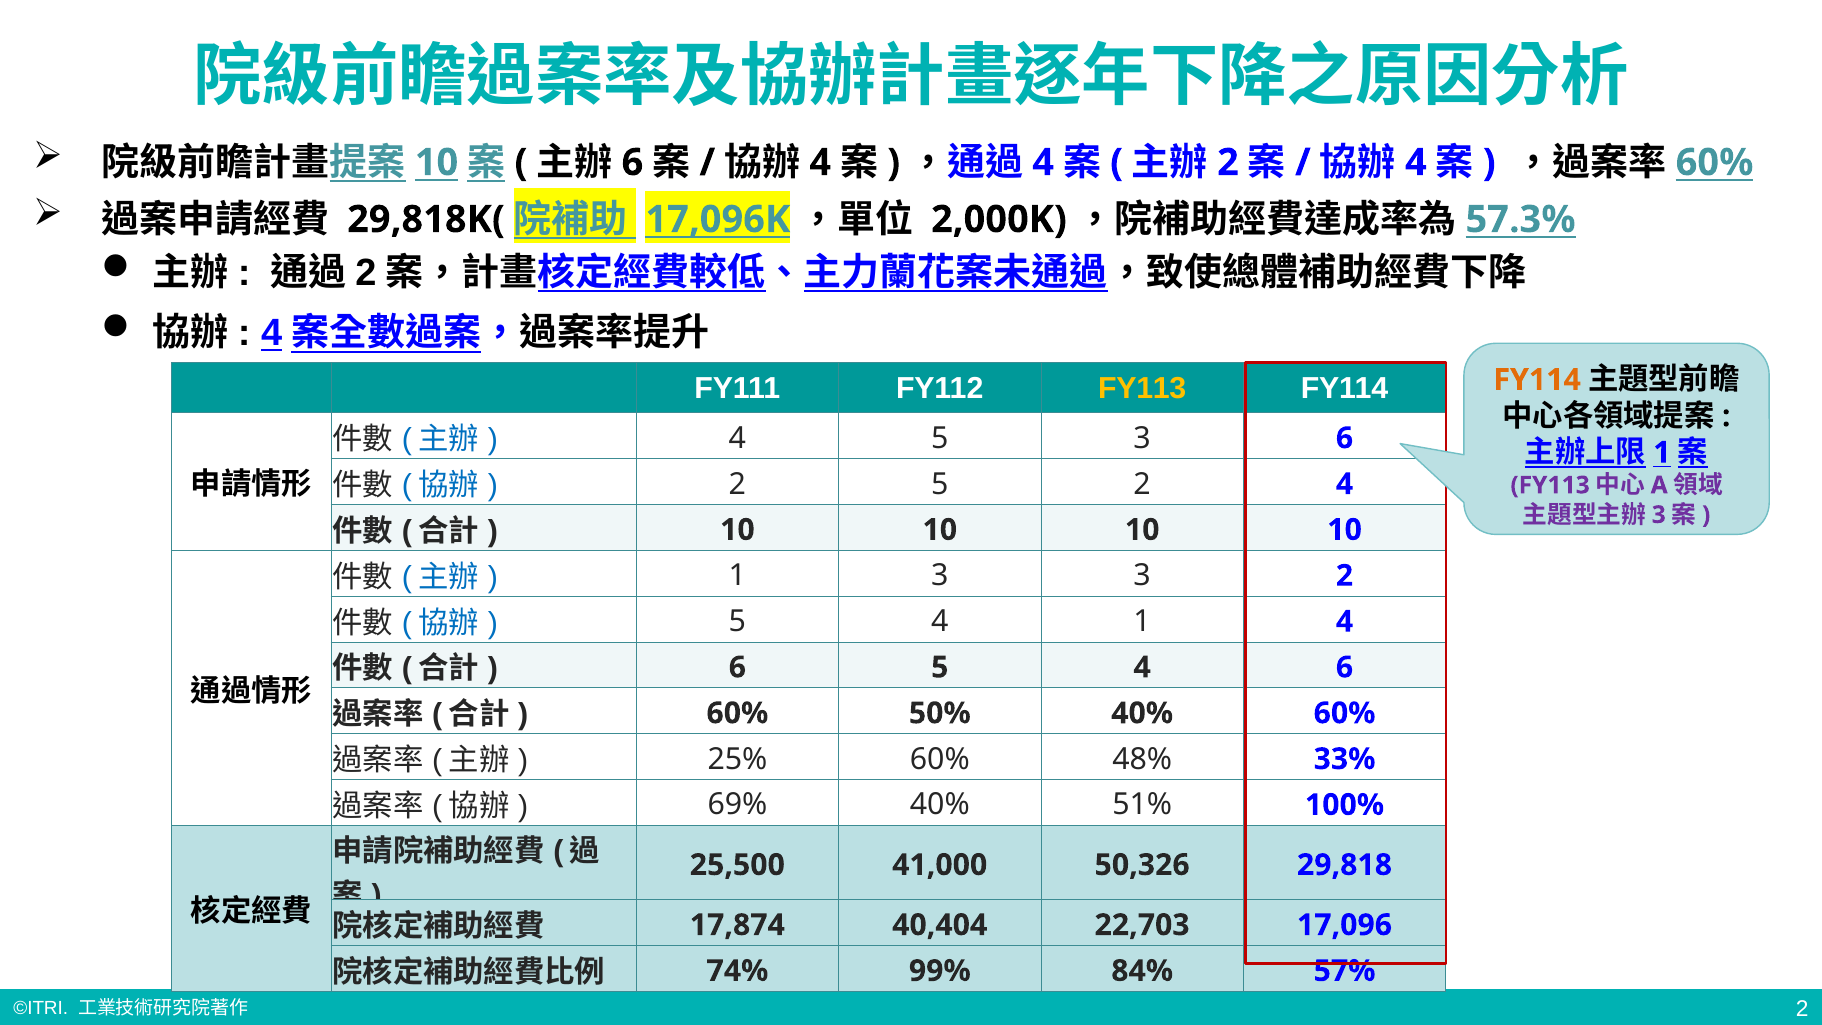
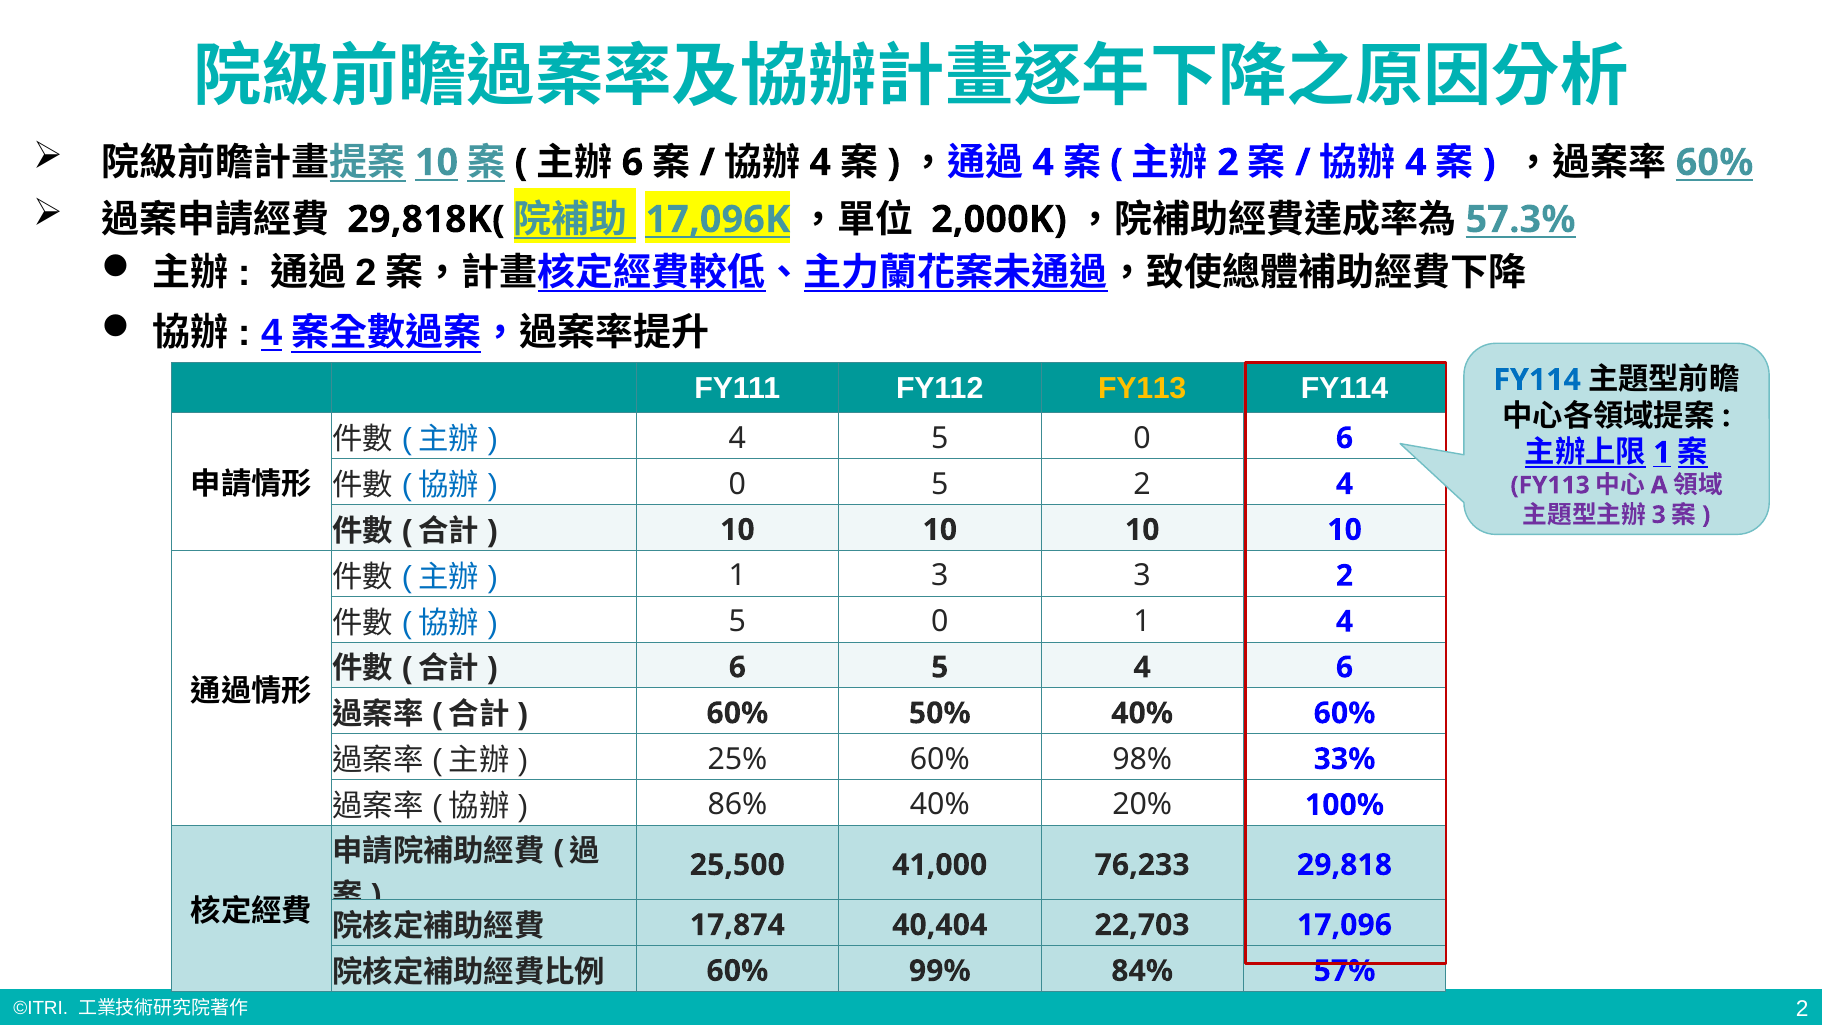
FY114 colour: orange -> blue (1537, 380)
4 5 3: 3 -> 0 (1142, 438)
2: 2 -> 0 (737, 484)
4: 4 -> 0 (940, 621)
48%: 48% -> 98% (1142, 759)
69%: 69% -> 86% (737, 805)
51%: 51% -> 20% (1142, 805)
50,326: 50,326 -> 76,233 (1142, 865)
74%: 74% -> 60% (737, 971)
